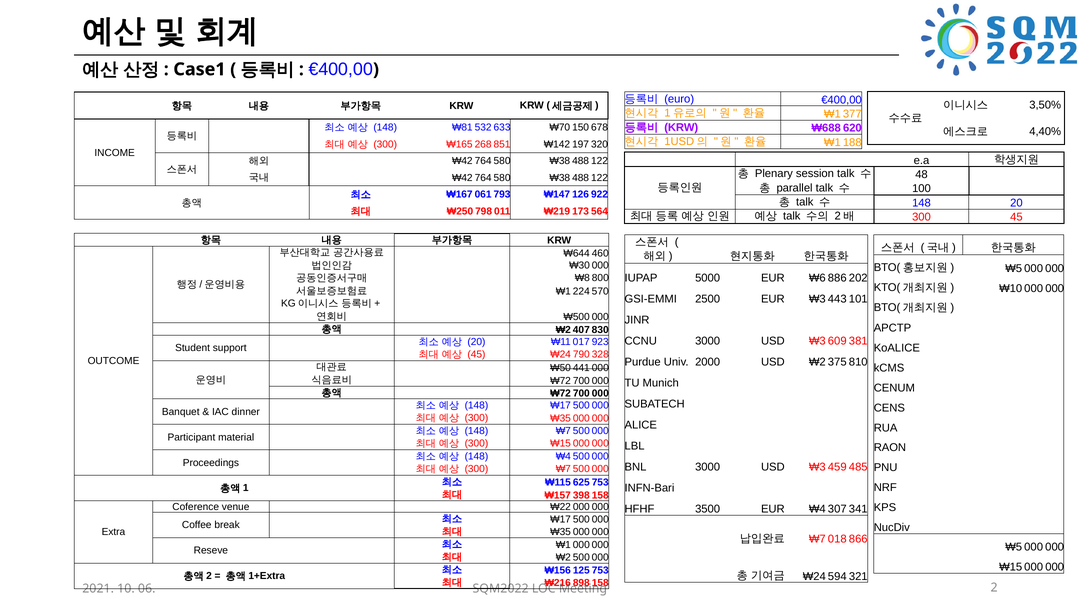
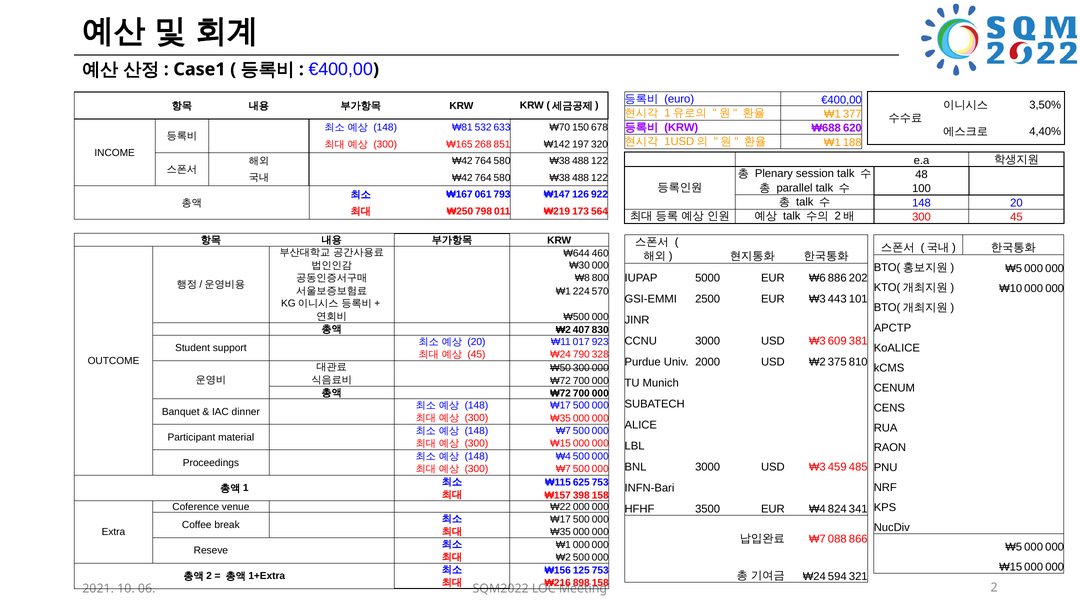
₩50 441: 441 -> 300 (581, 368)
307: 307 -> 824 (837, 509)
018: 018 -> 088 (837, 539)
